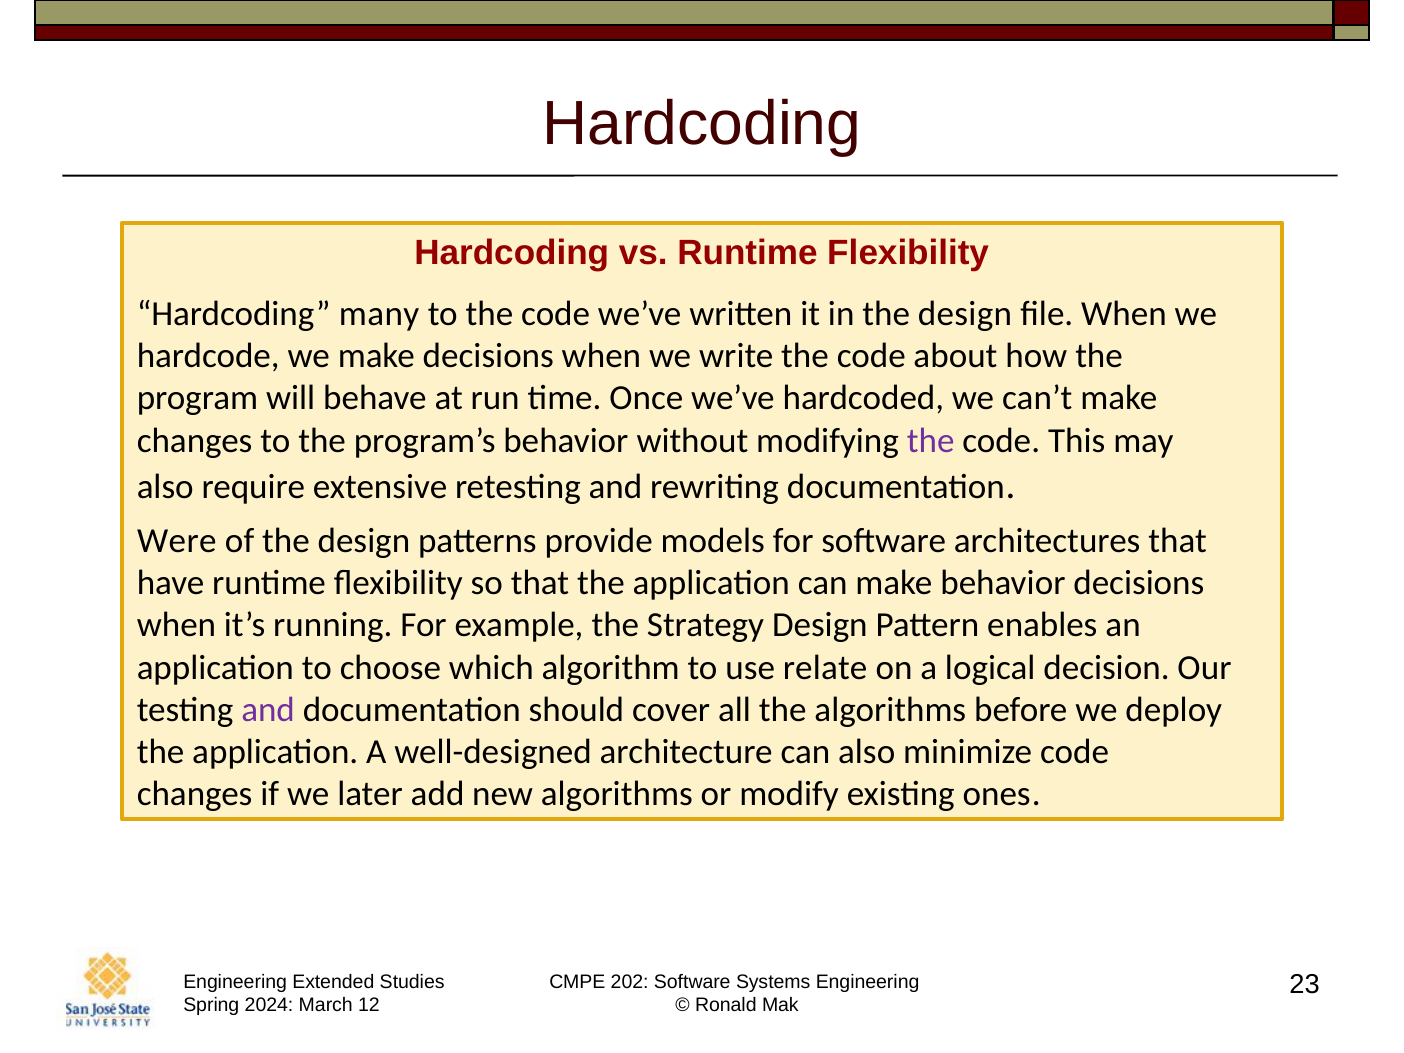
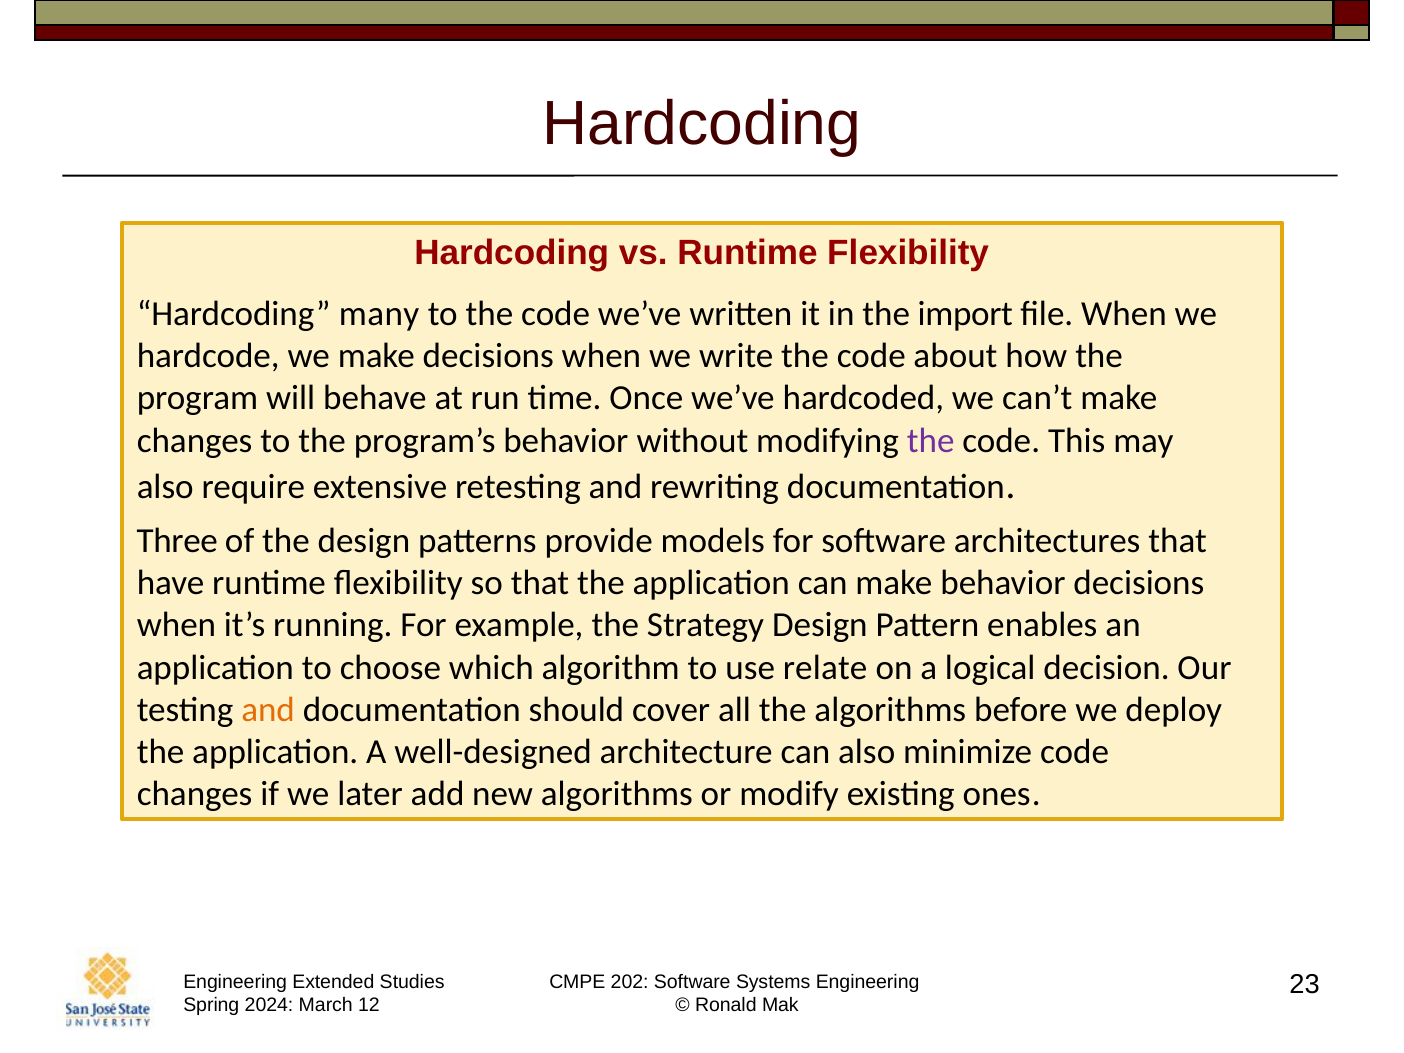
in the design: design -> import (965, 314)
Were: Were -> Three (177, 541)
and colour: purple -> orange (268, 710)
